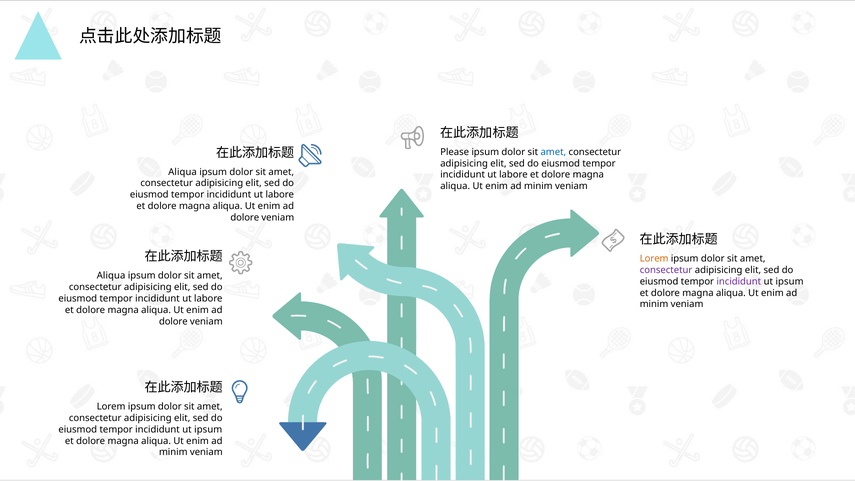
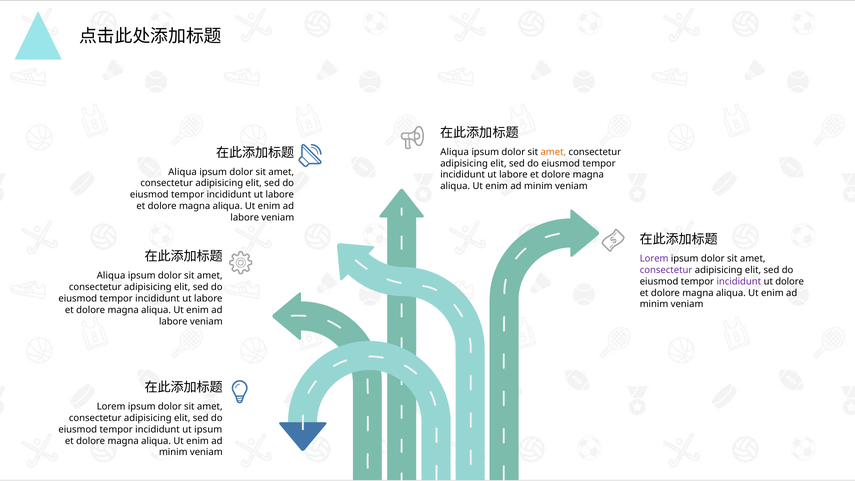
Please: Please -> Aliqua (455, 152)
amet colour: blue -> orange (553, 152)
dolore: dolore -> labore (245, 217)
Lorem colour: orange -> purple (654, 259)
ipsum: ipsum -> dolore (790, 282)
dolore: dolore -> labore (173, 321)
